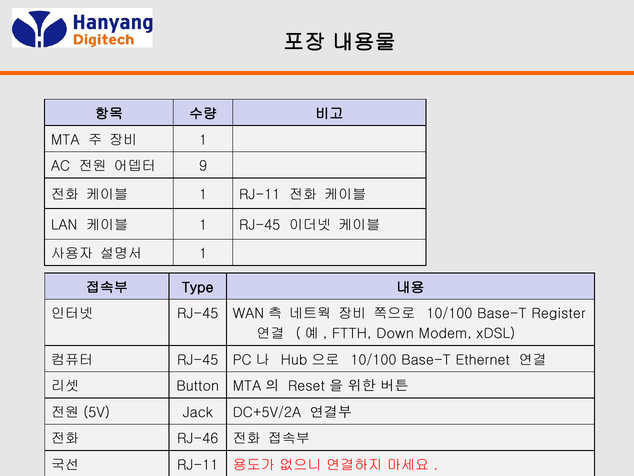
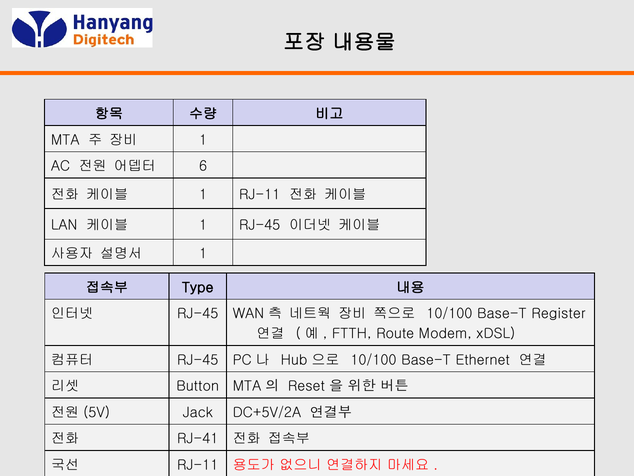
9: 9 -> 6 (203, 166)
Down: Down -> Route (395, 333)
RJ-46: RJ-46 -> RJ-41 (198, 438)
